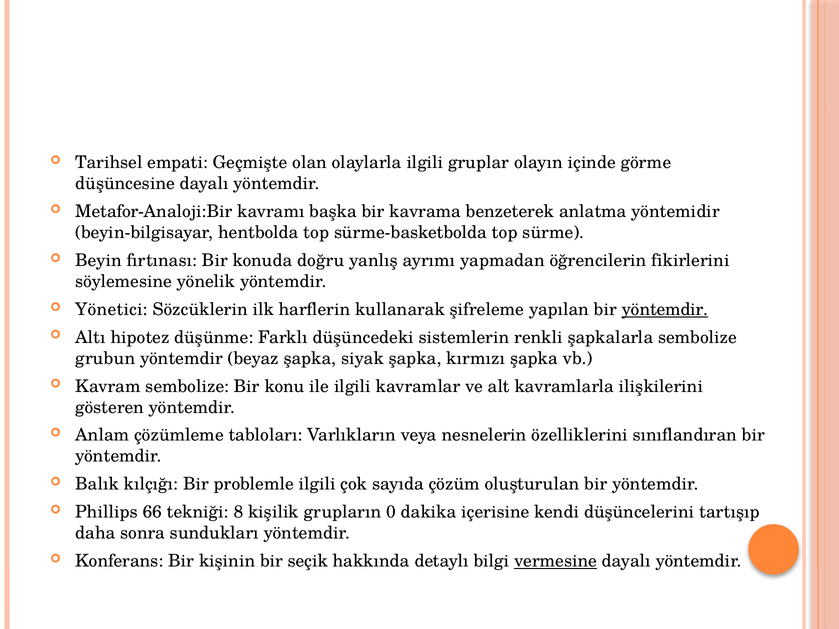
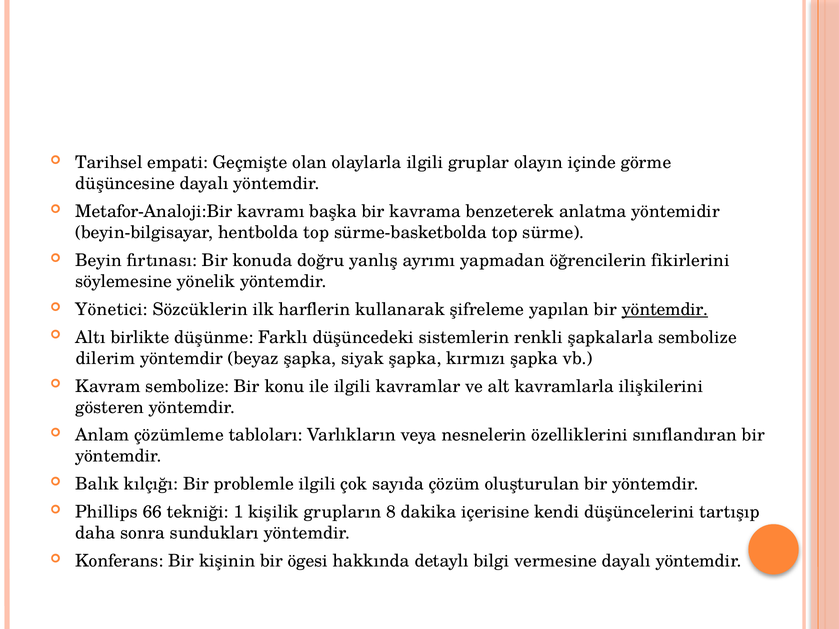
hipotez: hipotez -> birlikte (140, 337)
grubun: grubun -> dilerim (105, 358)
8: 8 -> 1 (238, 512)
0: 0 -> 8 (391, 512)
seçik: seçik -> ögesi (308, 561)
vermesine underline: present -> none (556, 561)
